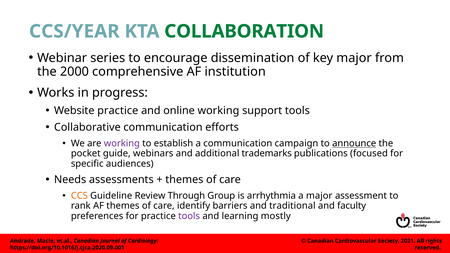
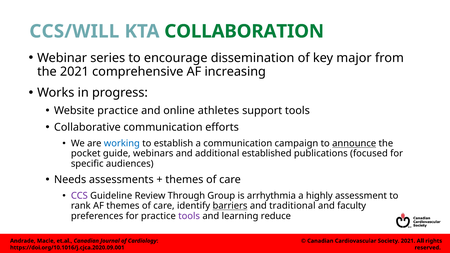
CCS/YEAR: CCS/YEAR -> CCS/WILL (74, 31)
the 2000: 2000 -> 2021 (74, 72)
institution: institution -> increasing (235, 72)
online working: working -> athletes (218, 111)
working colour: purple -> blue (122, 143)
trademarks: trademarks -> established (267, 154)
CCS colour: orange -> purple (79, 196)
a major: major -> highly (319, 196)
barriers underline: none -> present (230, 206)
mostly: mostly -> reduce (276, 216)
